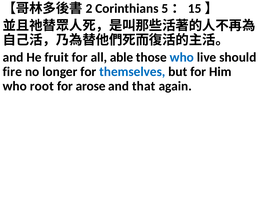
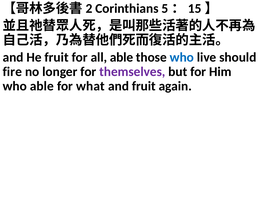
themselves colour: blue -> purple (132, 72)
who root: root -> able (42, 86)
arose: arose -> what (90, 86)
and that: that -> fruit (144, 86)
